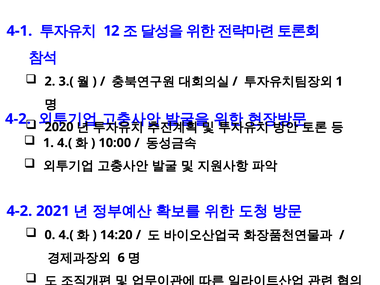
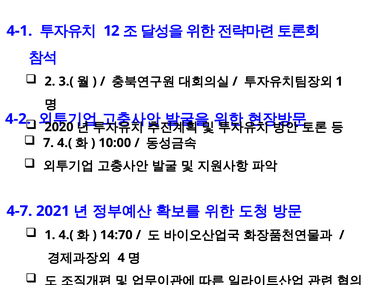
1: 1 -> 7 (48, 143)
4-2: 4-2 -> 4-7 (19, 211)
0: 0 -> 1 (50, 235)
14:20: 14:20 -> 14:70 (116, 235)
6: 6 -> 4 (121, 258)
